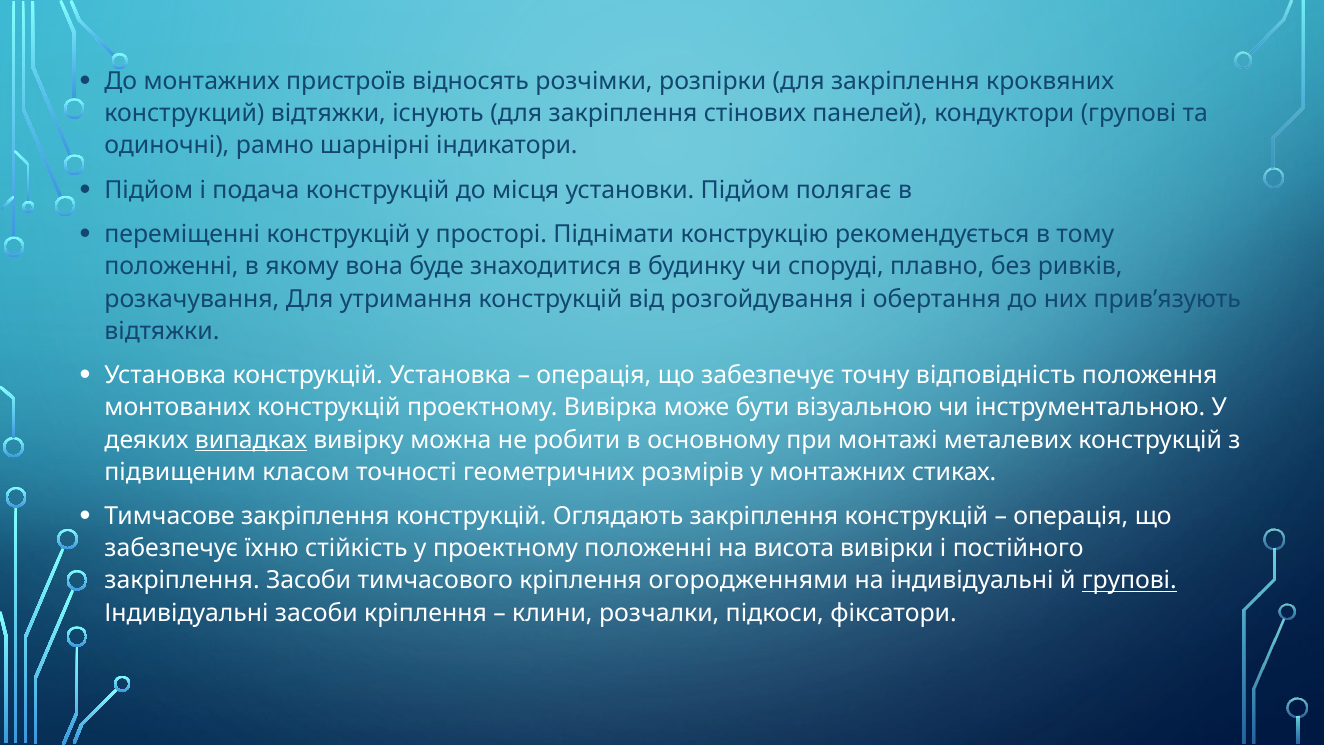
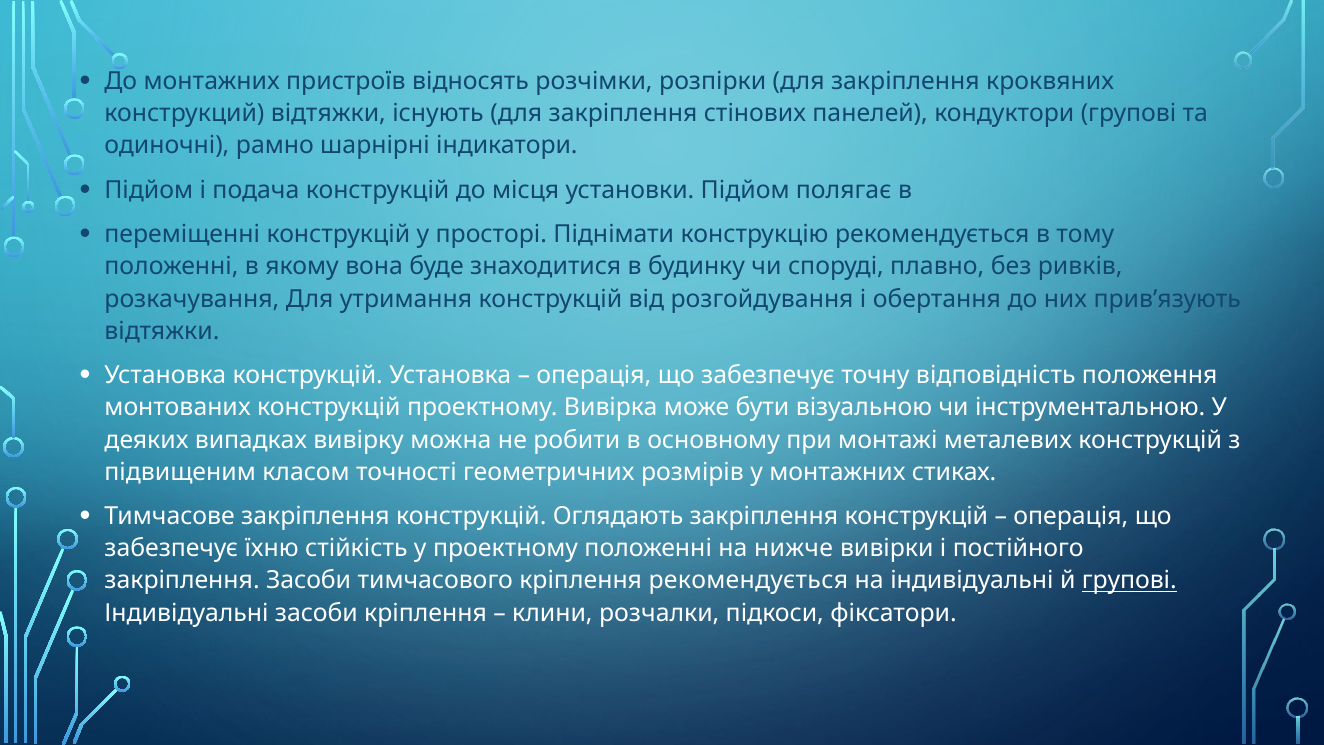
випадках underline: present -> none (251, 440)
висота: висота -> нижче (794, 548)
кріплення огородженнями: огородженнями -> рекомендується (748, 581)
